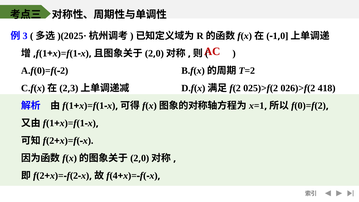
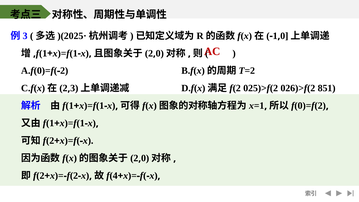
418: 418 -> 851 (327, 88)
